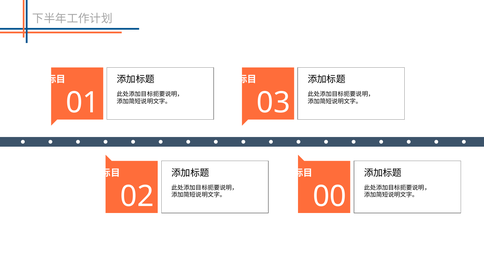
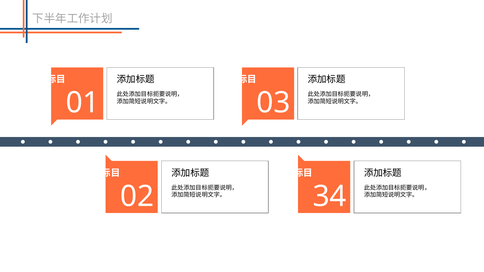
00: 00 -> 34 (330, 196)
